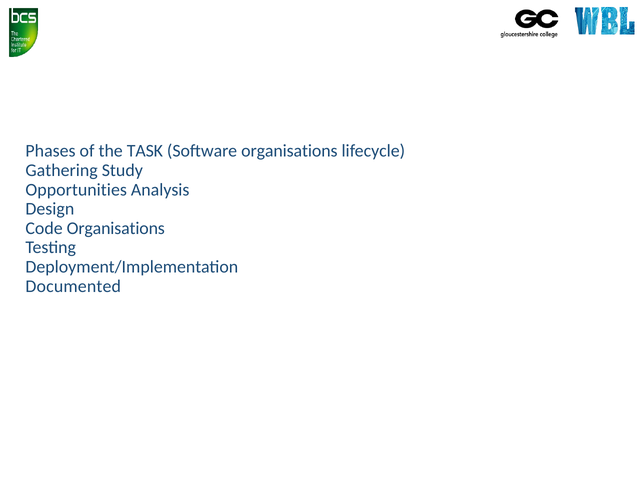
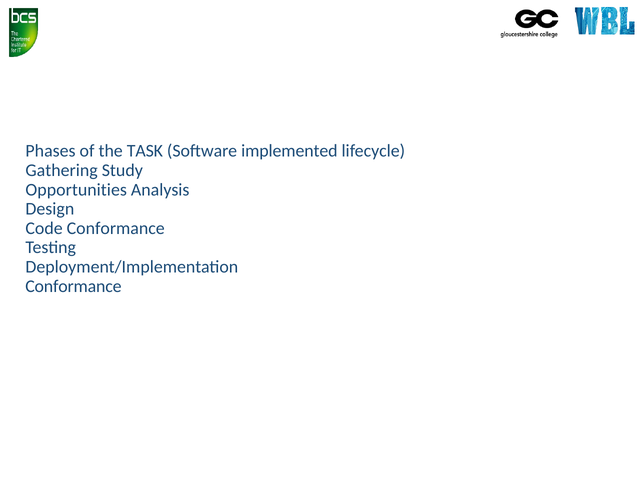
Software organisations: organisations -> implemented (289, 151)
Code Organisations: Organisations -> Conformance (116, 228)
Documented: Documented -> Conformance (73, 286)
